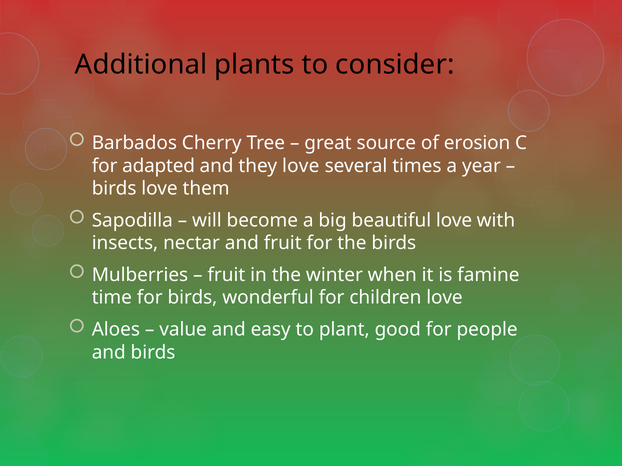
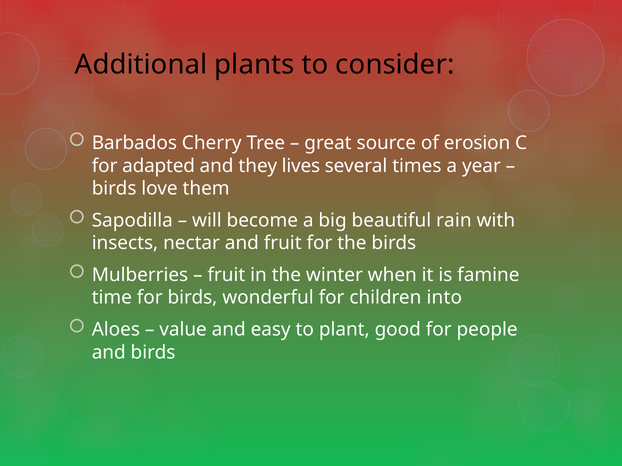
they love: love -> lives (301, 166)
beautiful love: love -> rain (454, 221)
children love: love -> into (444, 298)
